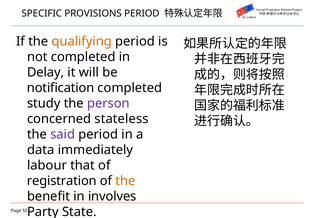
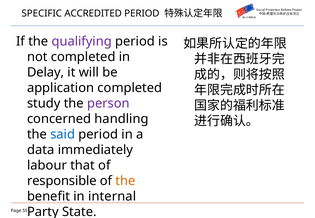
PROVISIONS: PROVISIONS -> ACCREDITED (93, 14)
qualifying colour: orange -> purple (82, 41)
notification: notification -> application (61, 88)
stateless: stateless -> handling (122, 119)
said colour: purple -> blue (63, 134)
registration: registration -> responsible (62, 181)
involves: involves -> internal (112, 196)
